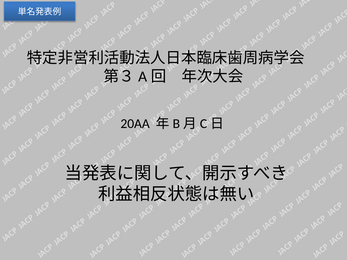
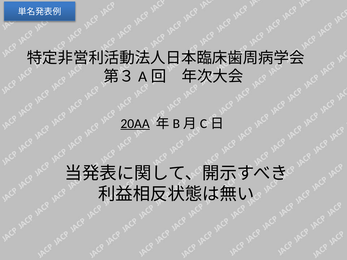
20AA underline: none -> present (135, 124)
